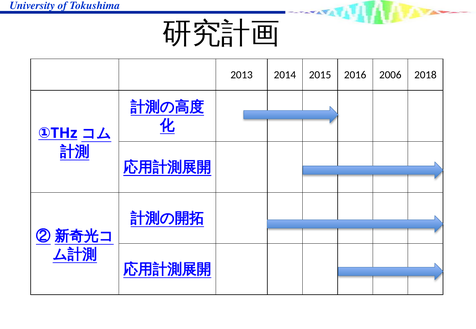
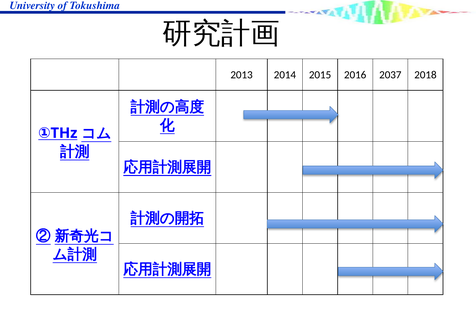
2006: 2006 -> 2037 (390, 75)
